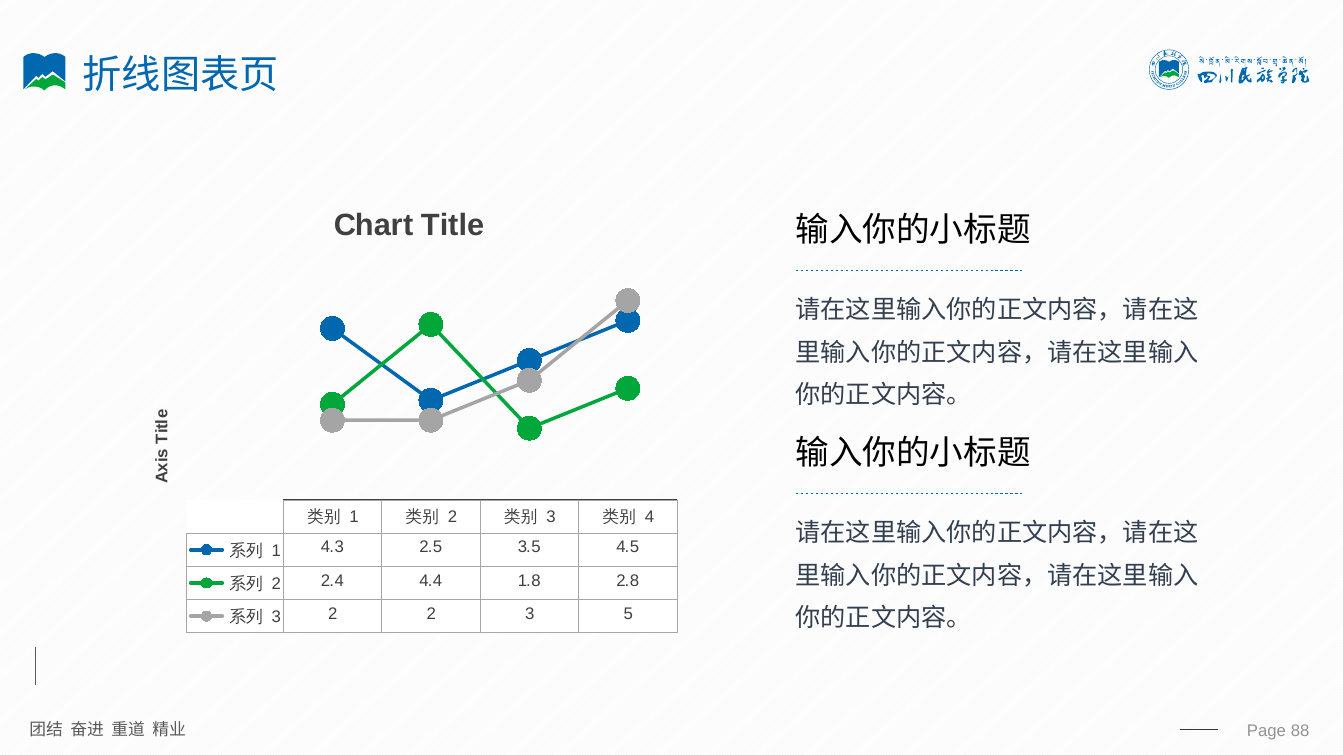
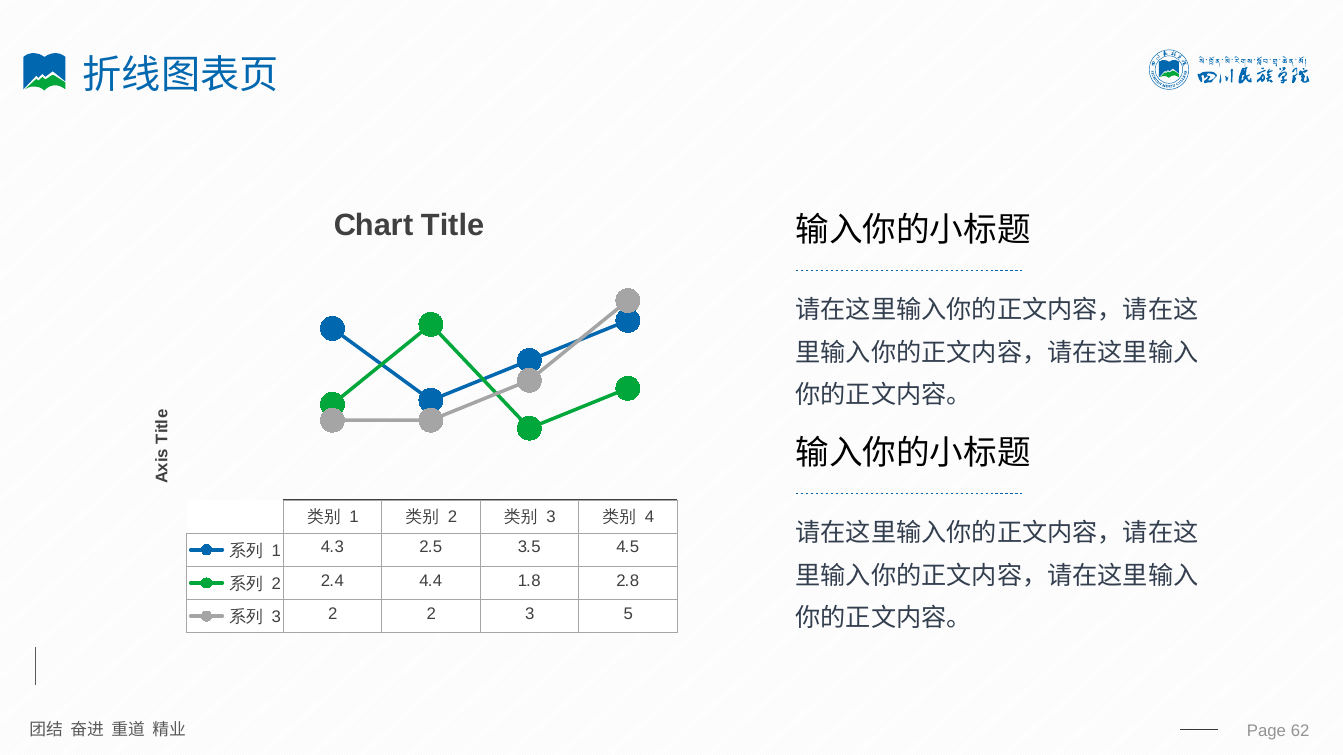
88: 88 -> 62 (1300, 731)
